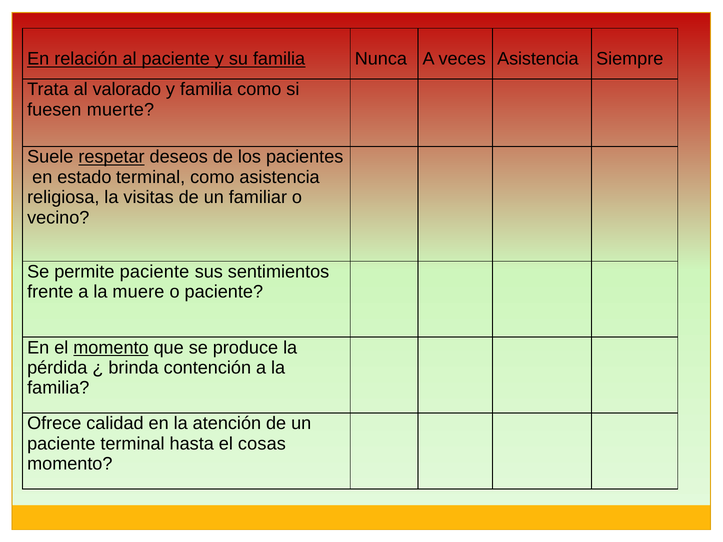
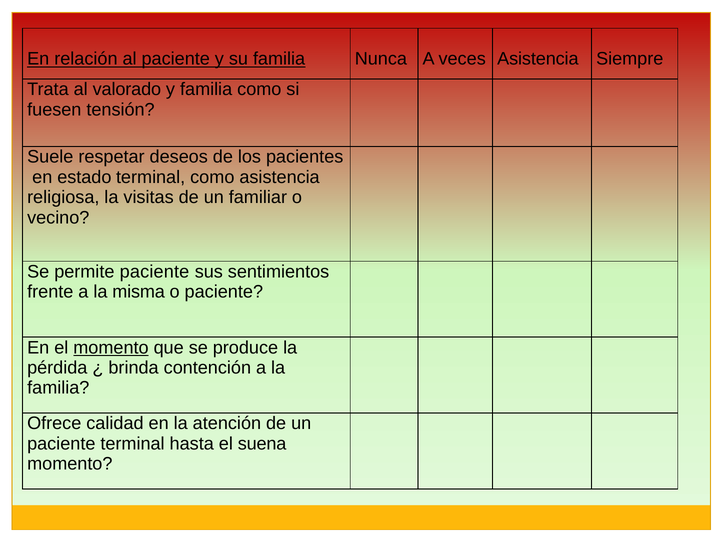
muerte: muerte -> tensión (121, 110)
respetar underline: present -> none (111, 157)
muere: muere -> misma (139, 292)
cosas: cosas -> suena (262, 444)
